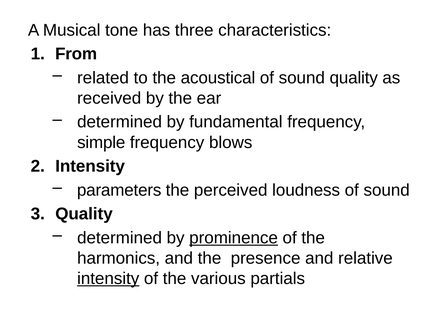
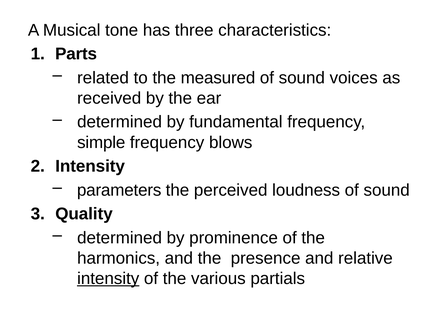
From: From -> Parts (76, 54)
acoustical: acoustical -> measured (218, 78)
sound quality: quality -> voices (354, 78)
prominence underline: present -> none (234, 238)
